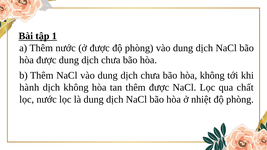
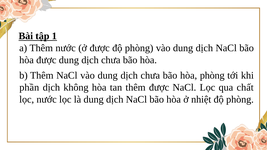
hòa không: không -> phòng (212, 75)
hành: hành -> phần (29, 87)
